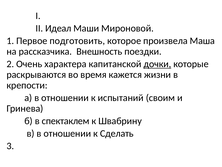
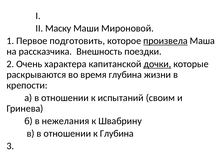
Идеал: Идеал -> Маску (58, 28)
произвела underline: none -> present (165, 41)
время кажется: кажется -> глубина (125, 74)
спектаклем: спектаклем -> нежелания (66, 121)
к Сделать: Сделать -> Глубина (117, 133)
